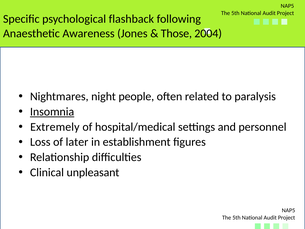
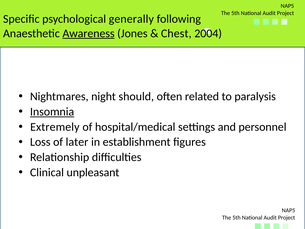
flashback: flashback -> generally (131, 19)
Awareness underline: none -> present (89, 33)
Those: Those -> Chest (176, 33)
people: people -> should (136, 96)
